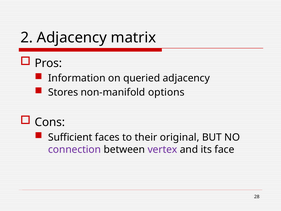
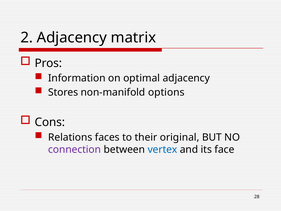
queried: queried -> optimal (142, 78)
Sufficient: Sufficient -> Relations (70, 137)
vertex colour: purple -> blue (162, 149)
